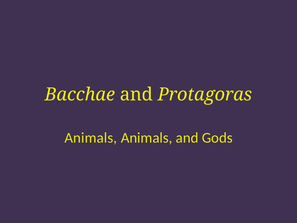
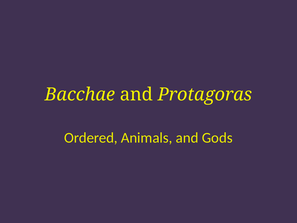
Animals: Animals -> Ordered (91, 138)
